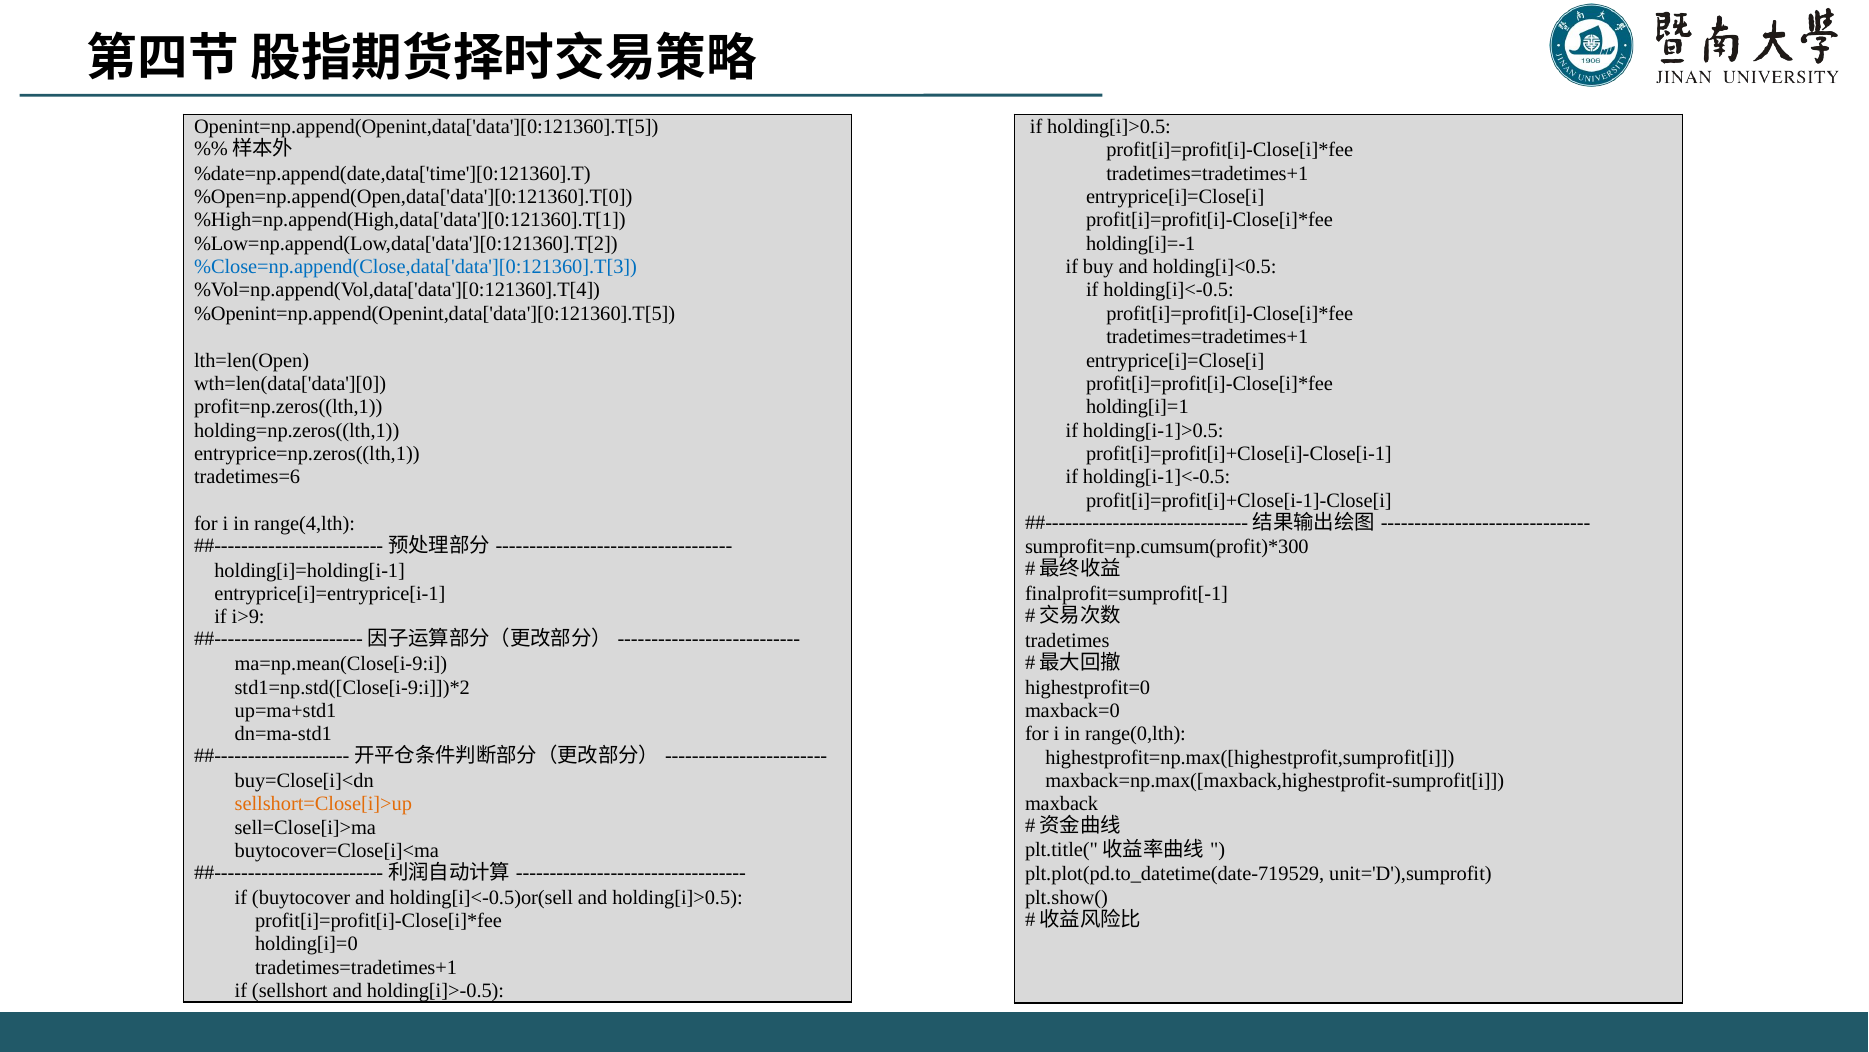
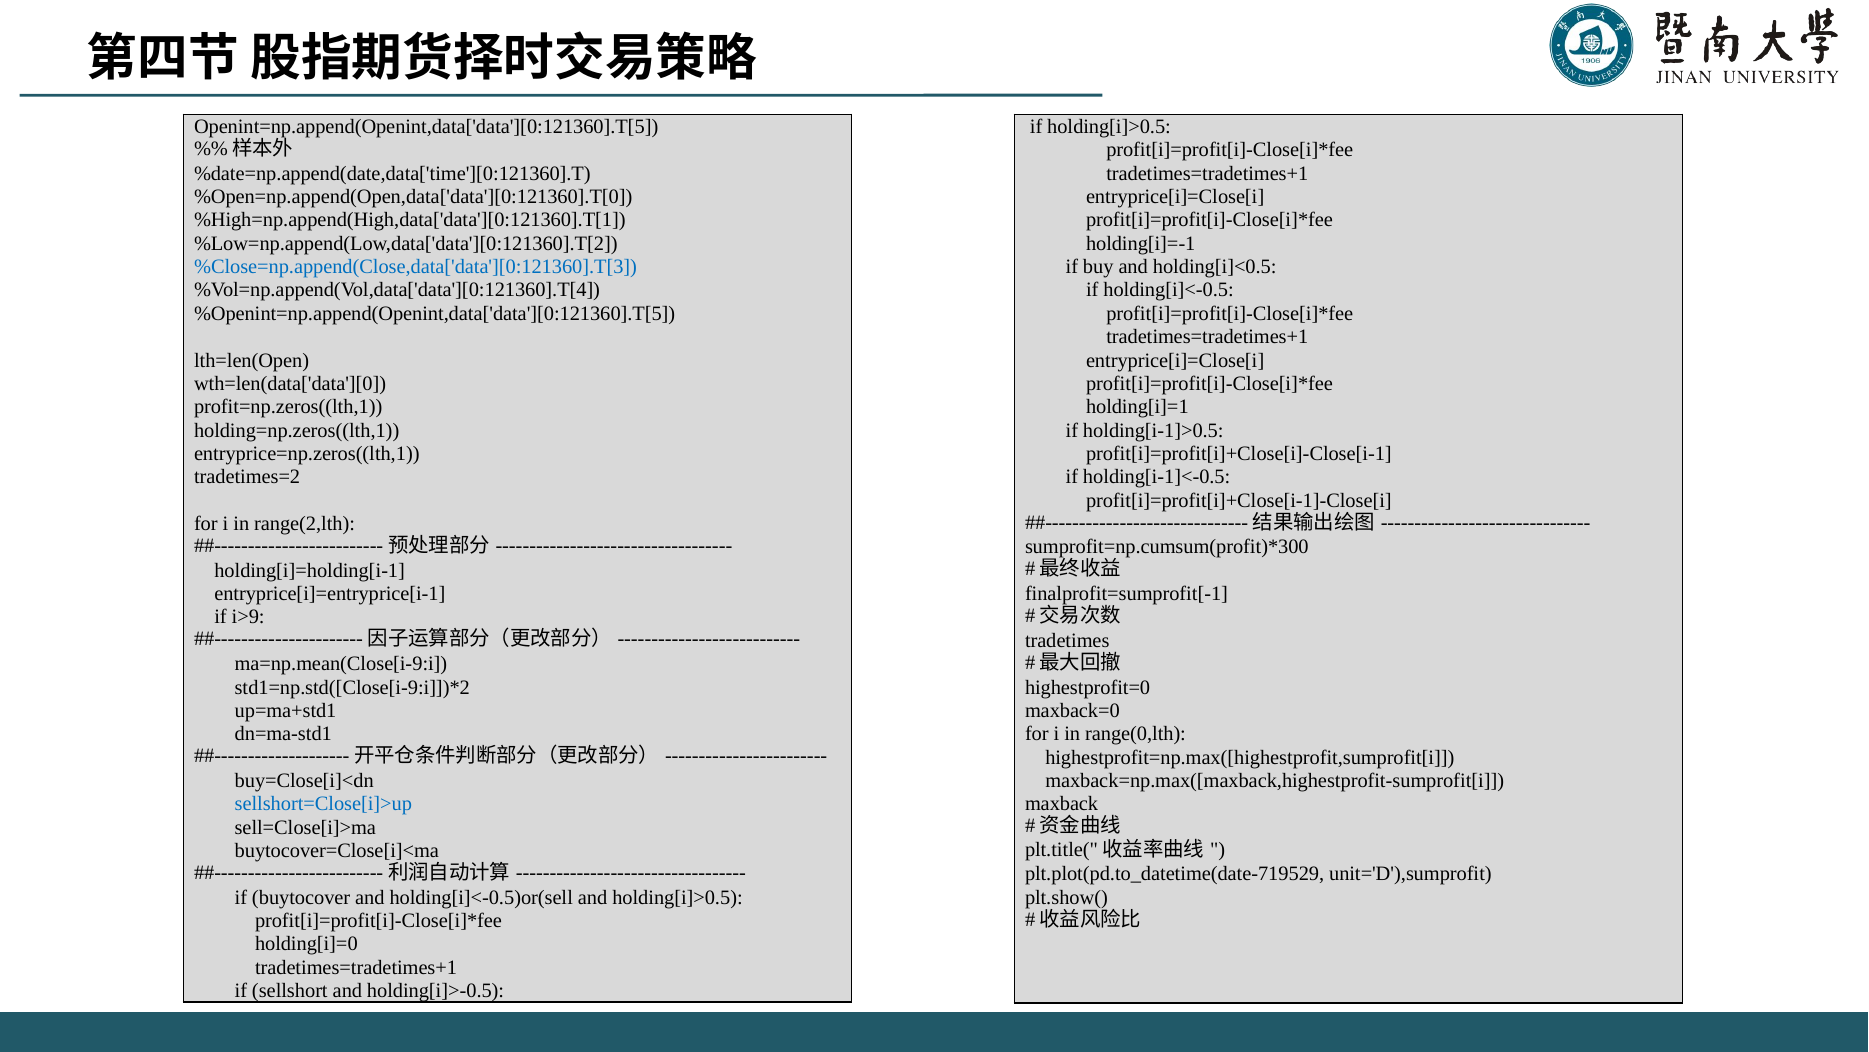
tradetimes=6: tradetimes=6 -> tradetimes=2 (247, 477)
range(4,lth: range(4,lth -> range(2,lth (305, 524)
sellshort=Close[i]>up colour: orange -> blue (323, 804)
